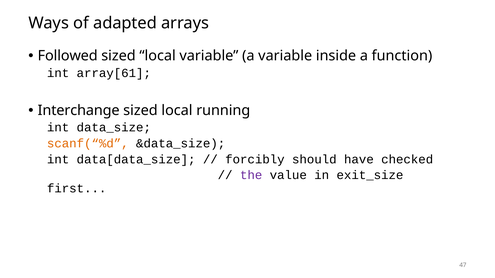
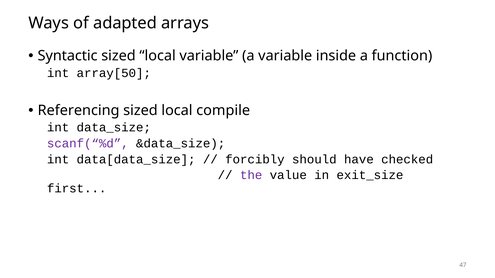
Followed: Followed -> Syntactic (68, 56)
array[61: array[61 -> array[50 (114, 73)
Interchange: Interchange -> Referencing (79, 111)
running: running -> compile (223, 111)
scanf(“%d colour: orange -> purple (88, 144)
